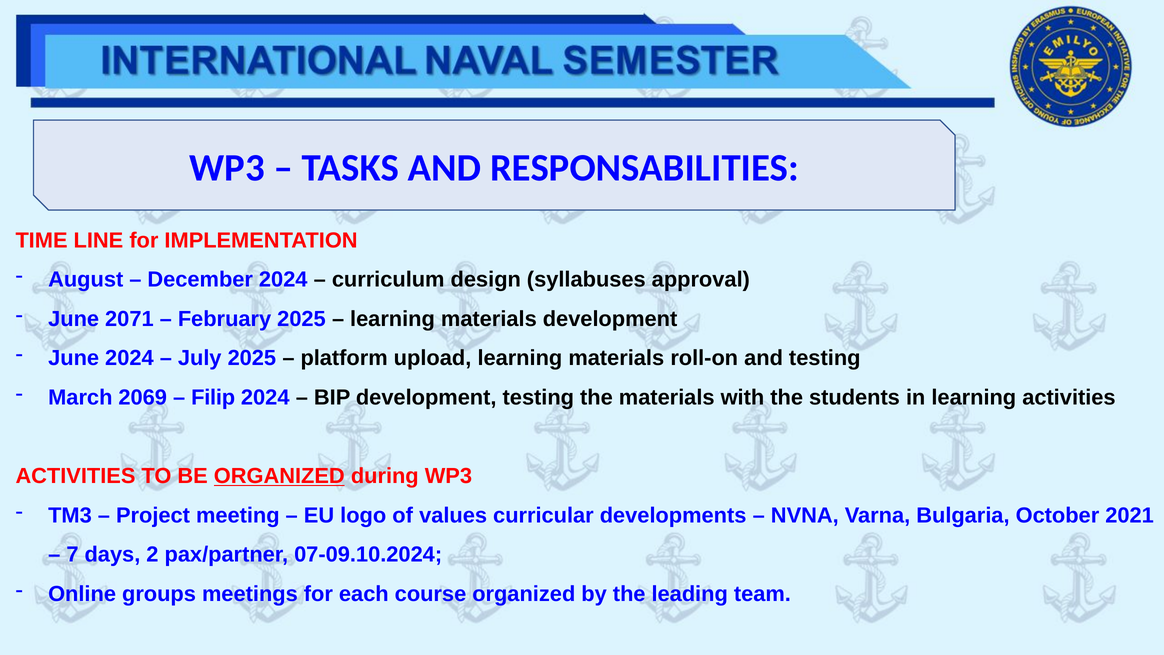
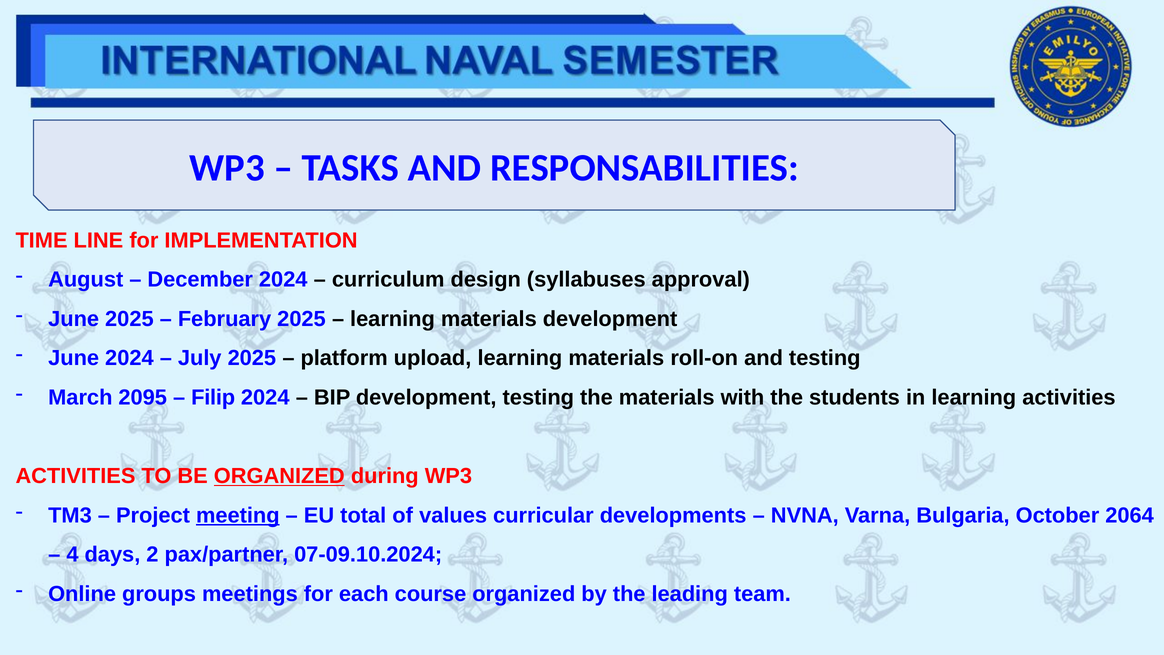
June 2071: 2071 -> 2025 (129, 319)
2069: 2069 -> 2095 (143, 397)
meeting underline: none -> present (238, 515)
logo: logo -> total (363, 515)
2021: 2021 -> 2064 (1130, 515)
7: 7 -> 4 (72, 555)
